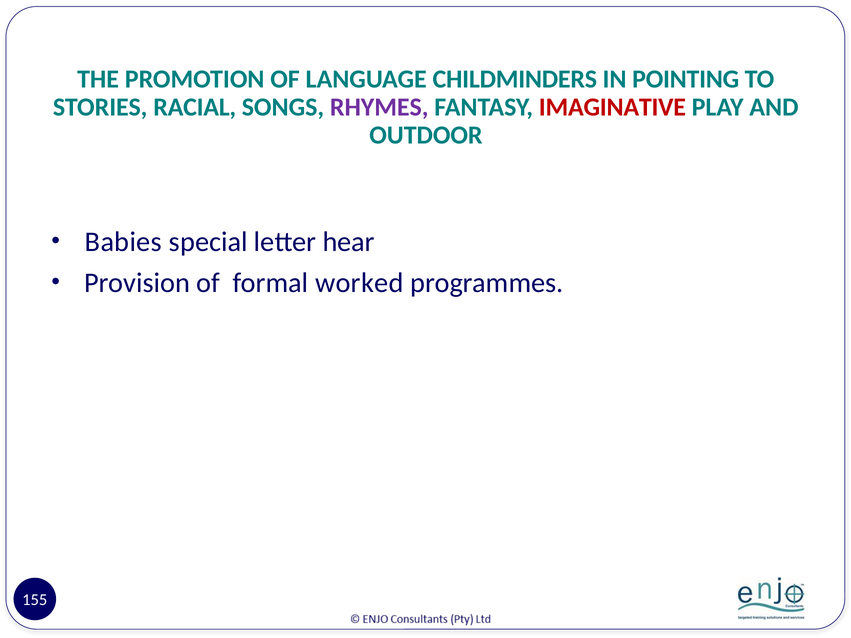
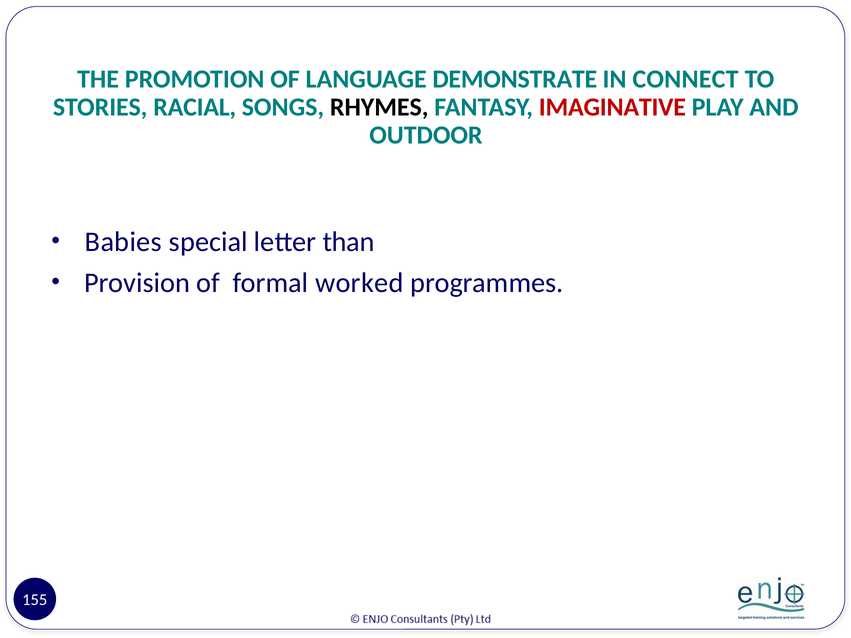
CHILDMINDERS: CHILDMINDERS -> DEMONSTRATE (515, 79)
POINTING: POINTING -> CONNECT (685, 79)
RHYMES colour: purple -> black (379, 107)
hear: hear -> than (349, 242)
